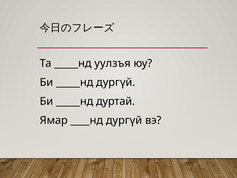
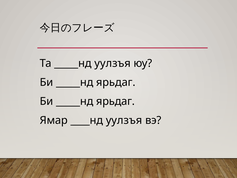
дургүй: дургүй -> ярьдаг (116, 82)
дуртай: дуртай -> ярьдаг (115, 101)
____нд дургүй: дургүй -> уулзъя (124, 120)
